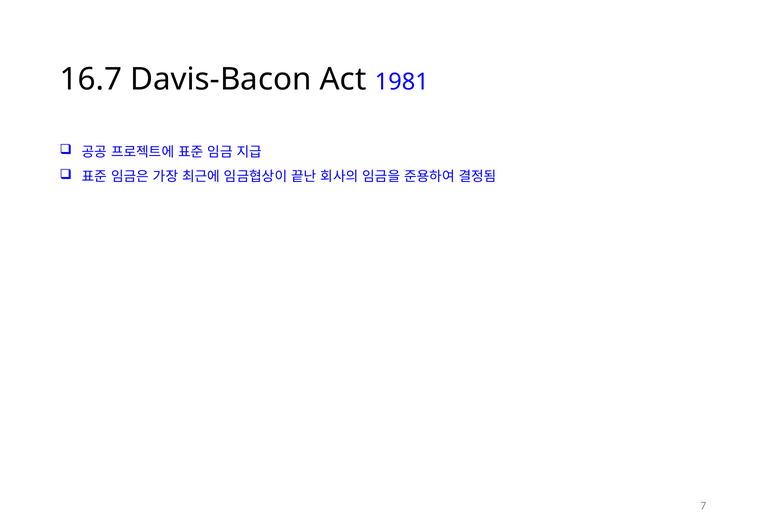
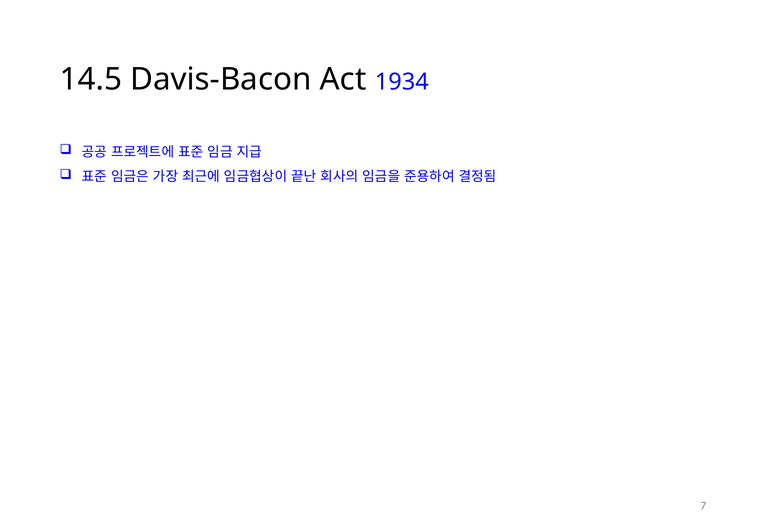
16.7: 16.7 -> 14.5 (91, 79)
1981: 1981 -> 1934 (402, 82)
